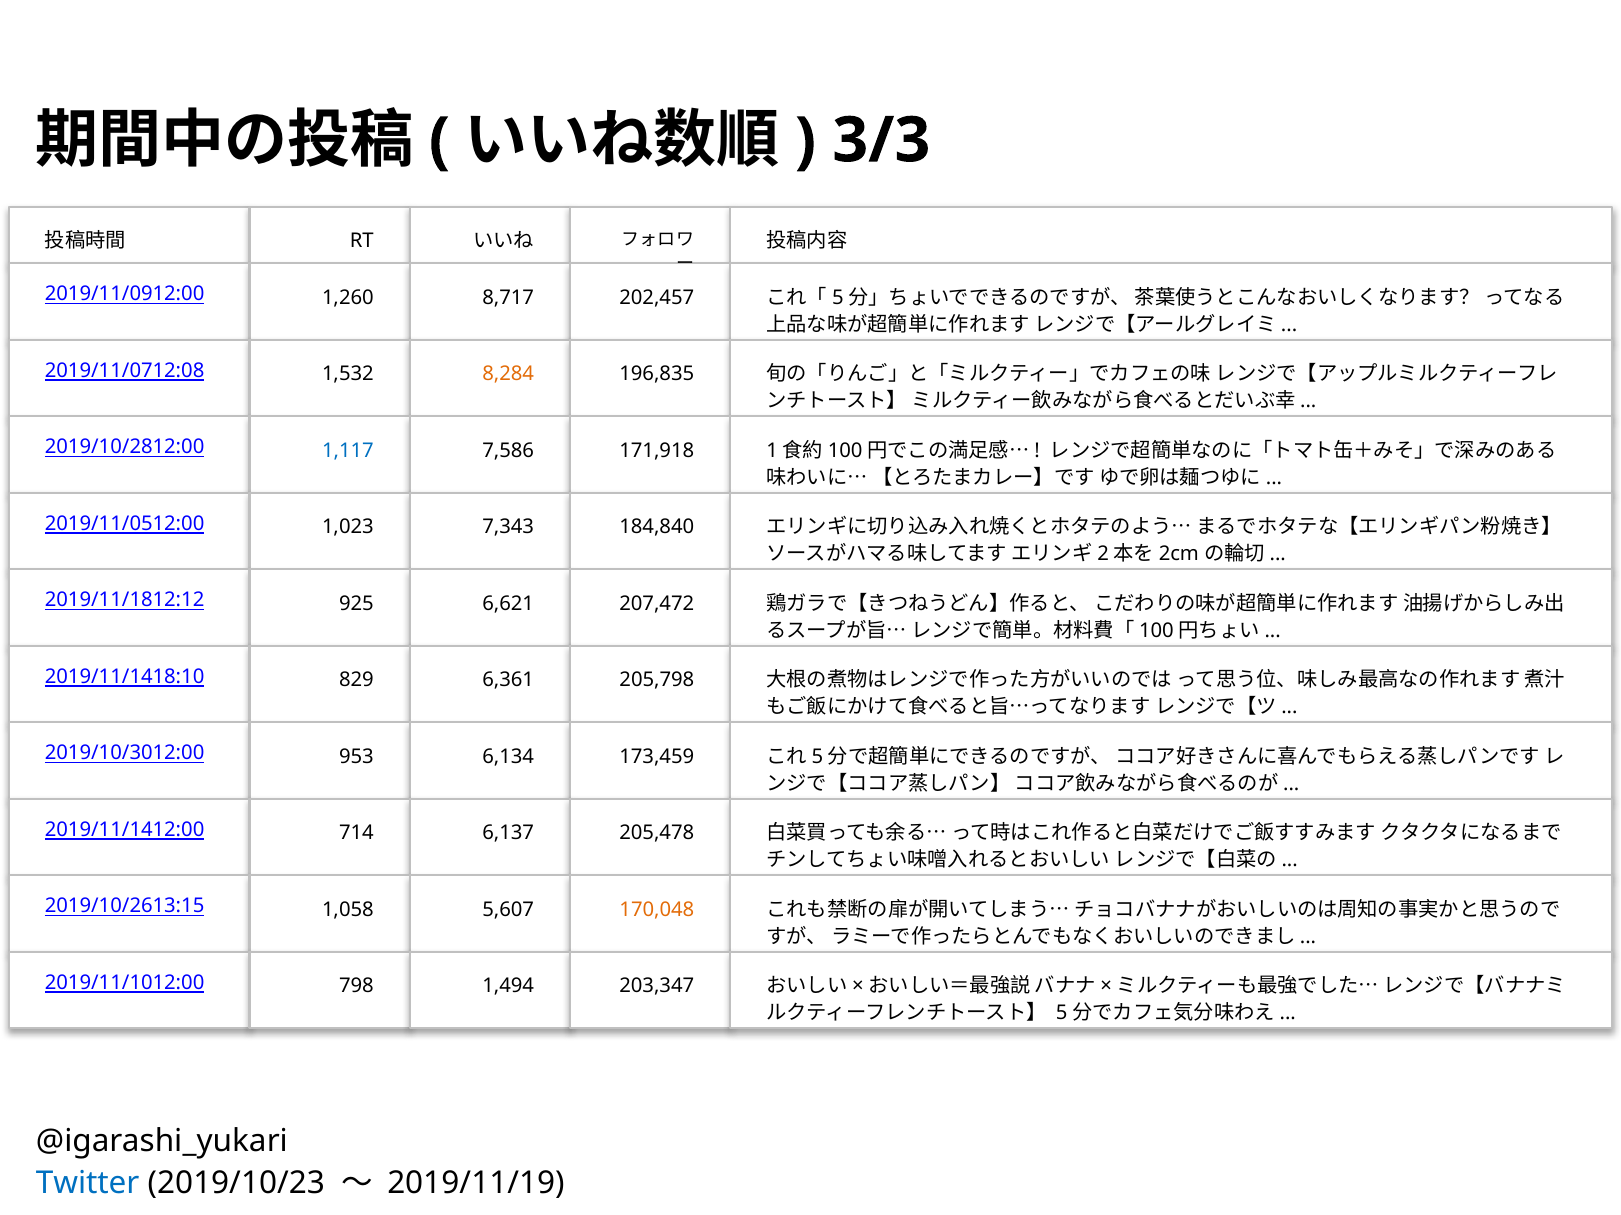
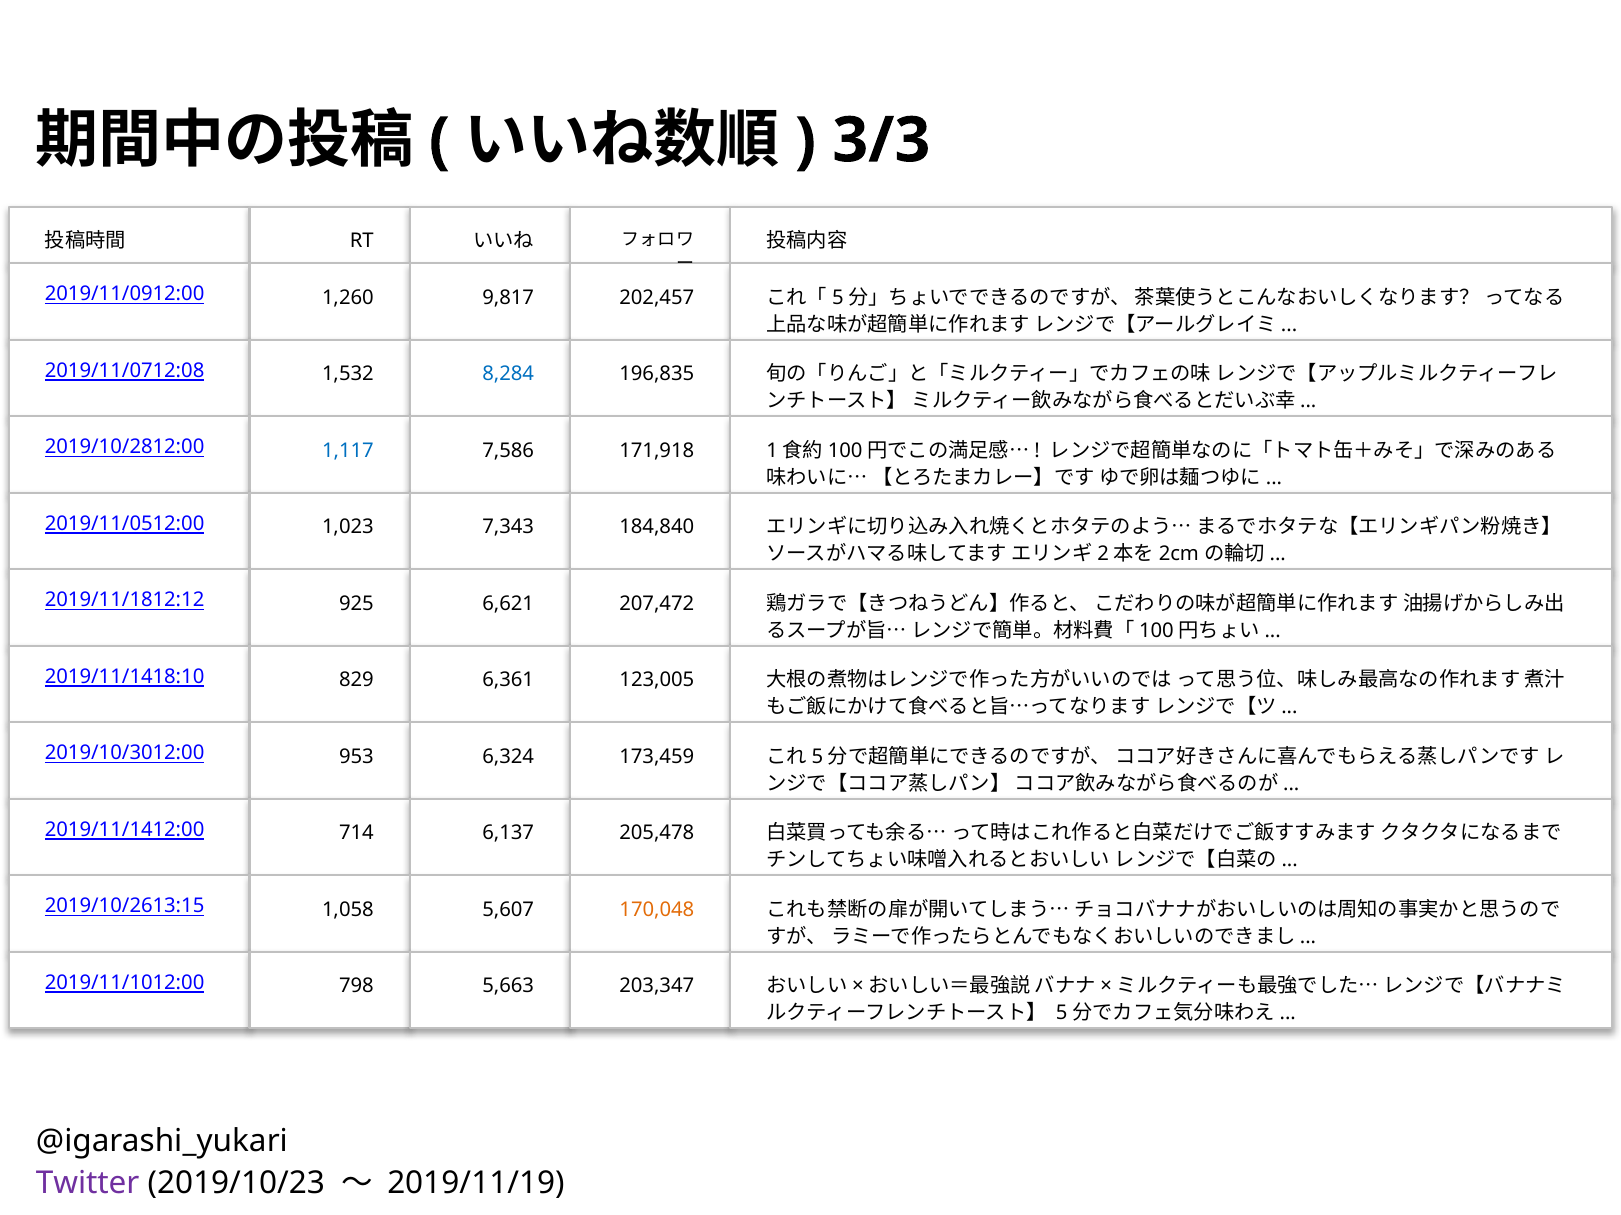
8,717: 8,717 -> 9,817 (508, 298)
8,284 colour: orange -> blue (508, 374)
205,798: 205,798 -> 123,005 (657, 680)
6,134: 6,134 -> 6,324 (508, 757)
1,494: 1,494 -> 5,663 (508, 987)
Twitter colour: blue -> purple (88, 1184)
